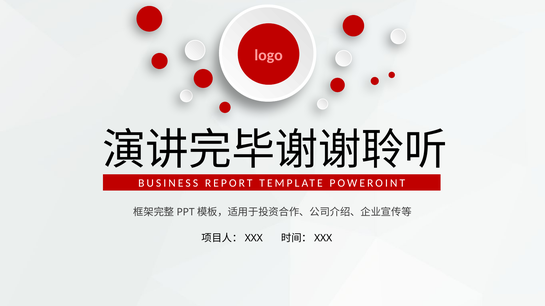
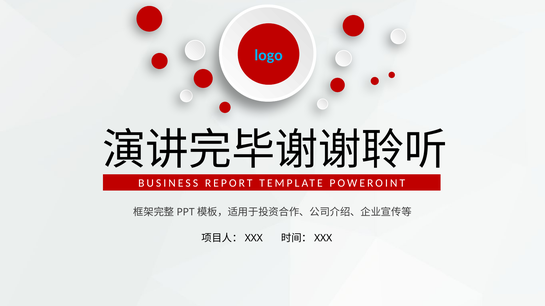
logo colour: pink -> light blue (269, 55)
